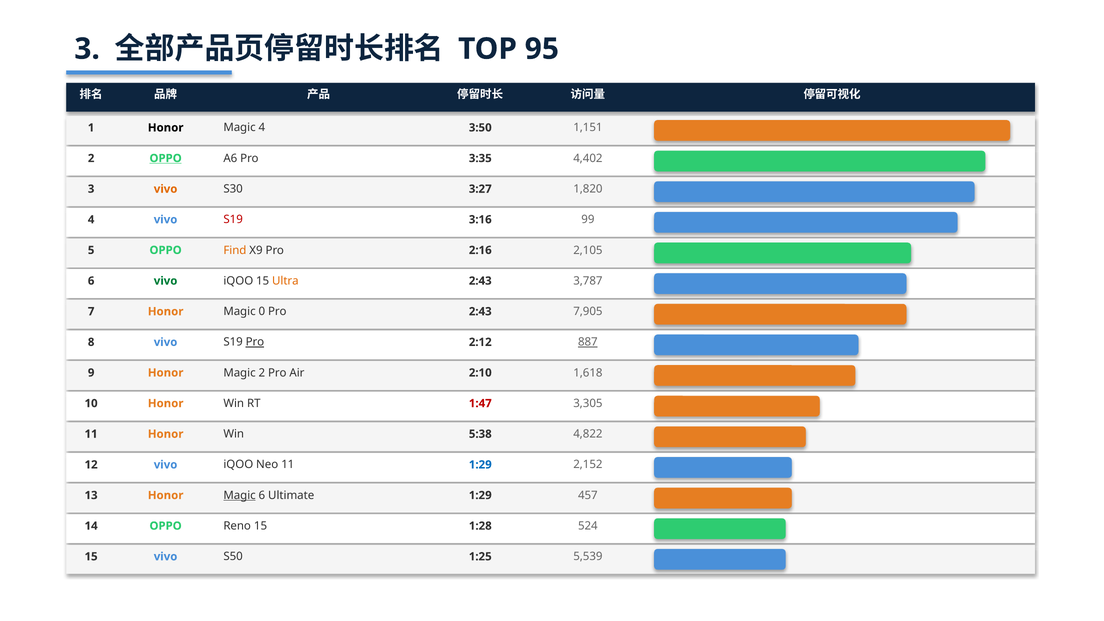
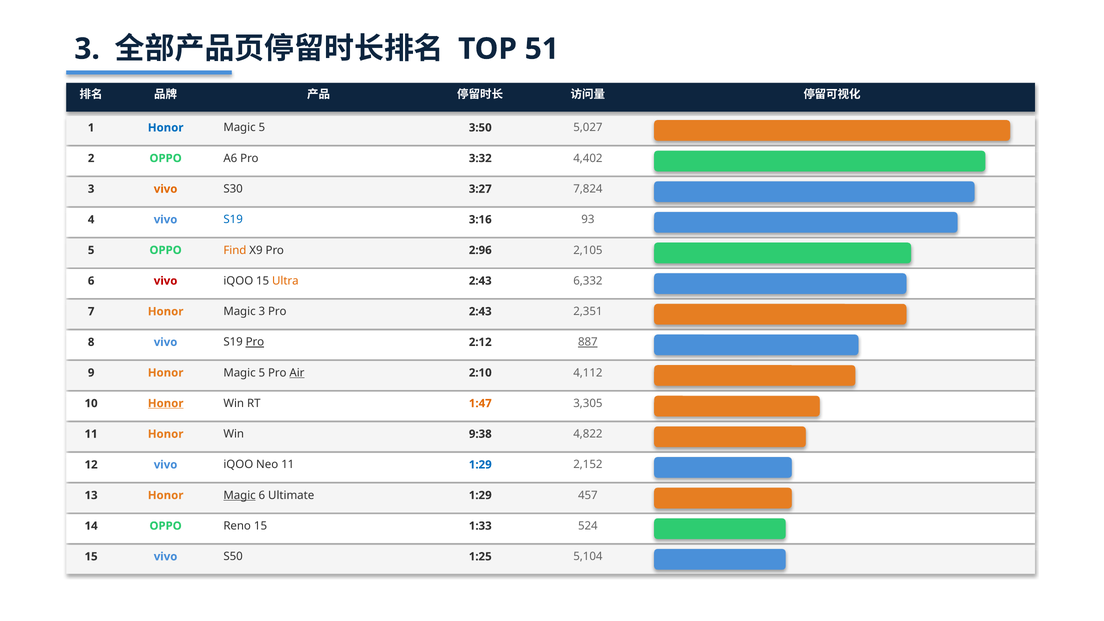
95: 95 -> 51 (542, 49)
Honor colour: black -> blue (166, 128)
4: 4 -> 5 (262, 128)
1,151: 1,151 -> 5,027 (588, 128)
OPPO underline: present -> none (166, 158)
3:35: 3:35 -> 3:32 (480, 158)
1,820: 1,820 -> 7,824 (588, 189)
S19 colour: red -> blue (233, 220)
99: 99 -> 93 (588, 220)
2:16: 2:16 -> 2:96 (480, 250)
vivo colour: green -> red (166, 281)
3,787: 3,787 -> 6,332 (588, 281)
Magic 0: 0 -> 3 (262, 312)
7,905: 7,905 -> 2,351 (588, 312)
9 Honor Magic 2: 2 -> 5 (262, 373)
Air underline: none -> present (297, 373)
1,618: 1,618 -> 4,112 (588, 373)
Honor underline: none -> present (166, 403)
1:47 colour: red -> orange (480, 403)
5:38: 5:38 -> 9:38 (480, 434)
1:28: 1:28 -> 1:33 (480, 526)
5,539: 5,539 -> 5,104 (588, 557)
